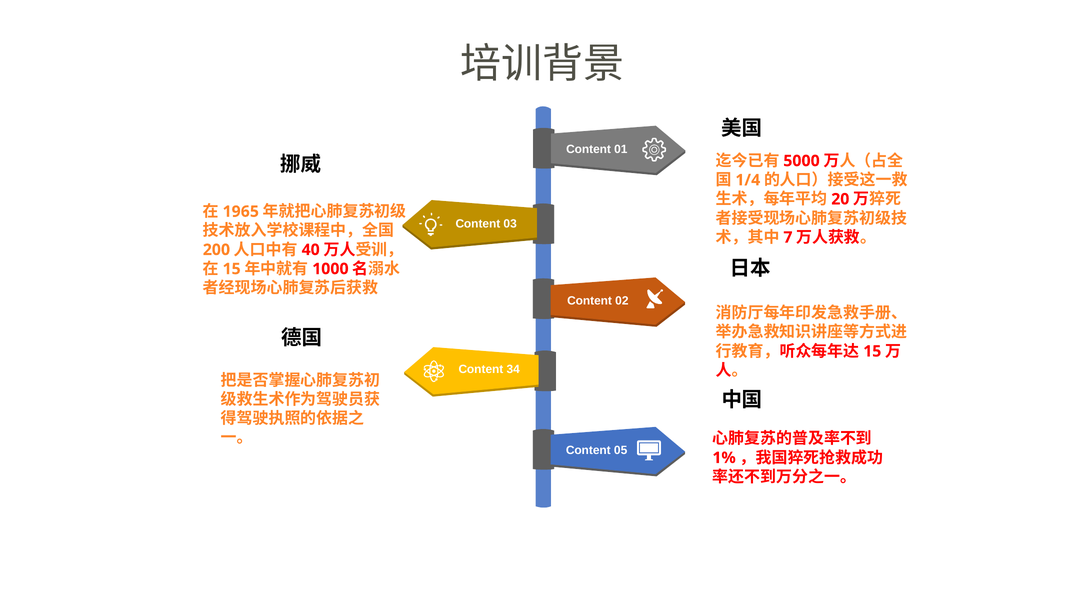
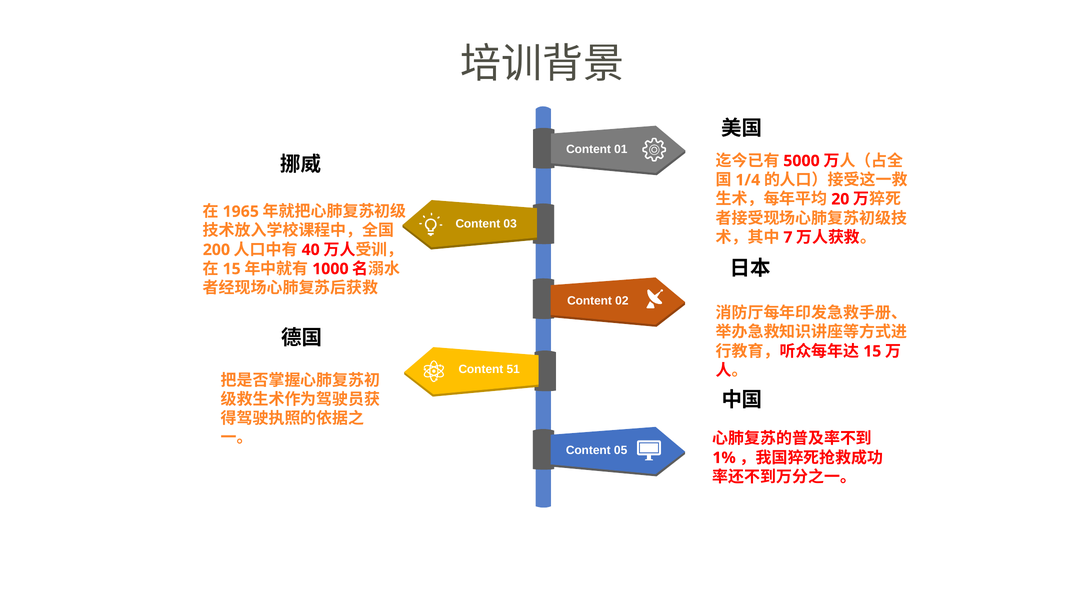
34: 34 -> 51 (513, 370)
